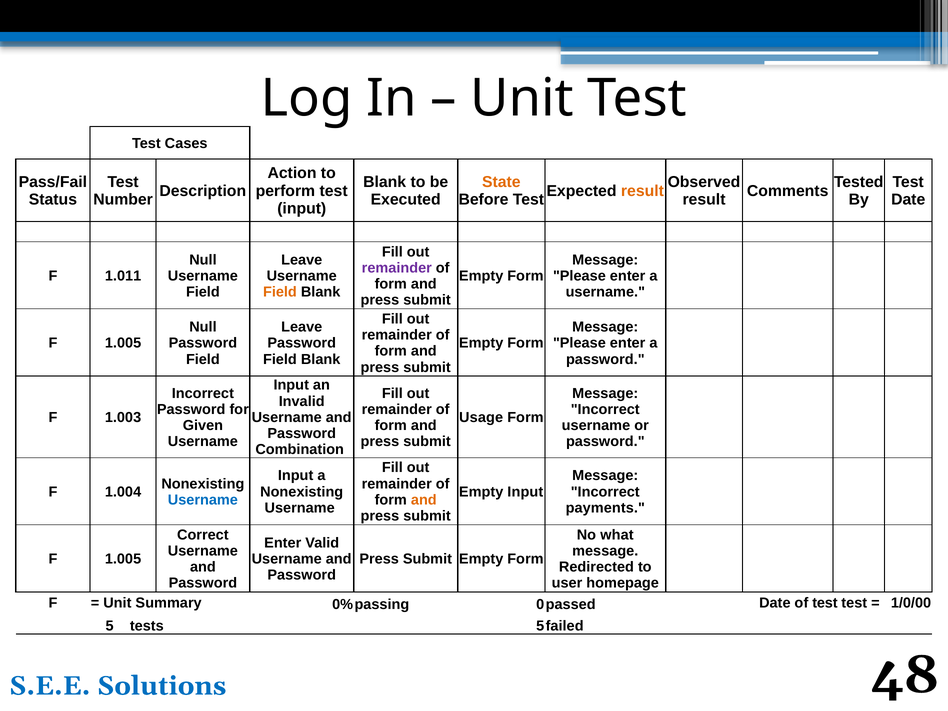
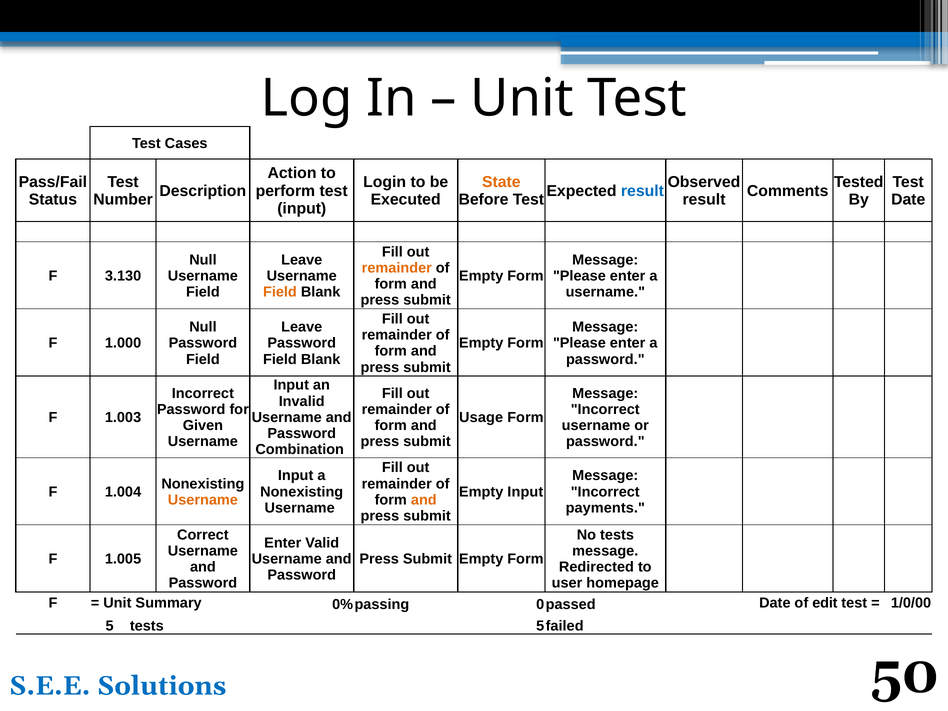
Blank: Blank -> Login (385, 182)
result colour: orange -> blue (642, 191)
remainder colour: purple -> orange (397, 268)
1.011: 1.011 -> 3.130 (123, 276)
1.005: 1.005 -> 1.000 (123, 343)
Username colour: blue -> orange (203, 500)
No what: what -> tests (617, 535)
of test: test -> edit (825, 603)
48: 48 -> 50 (905, 675)
